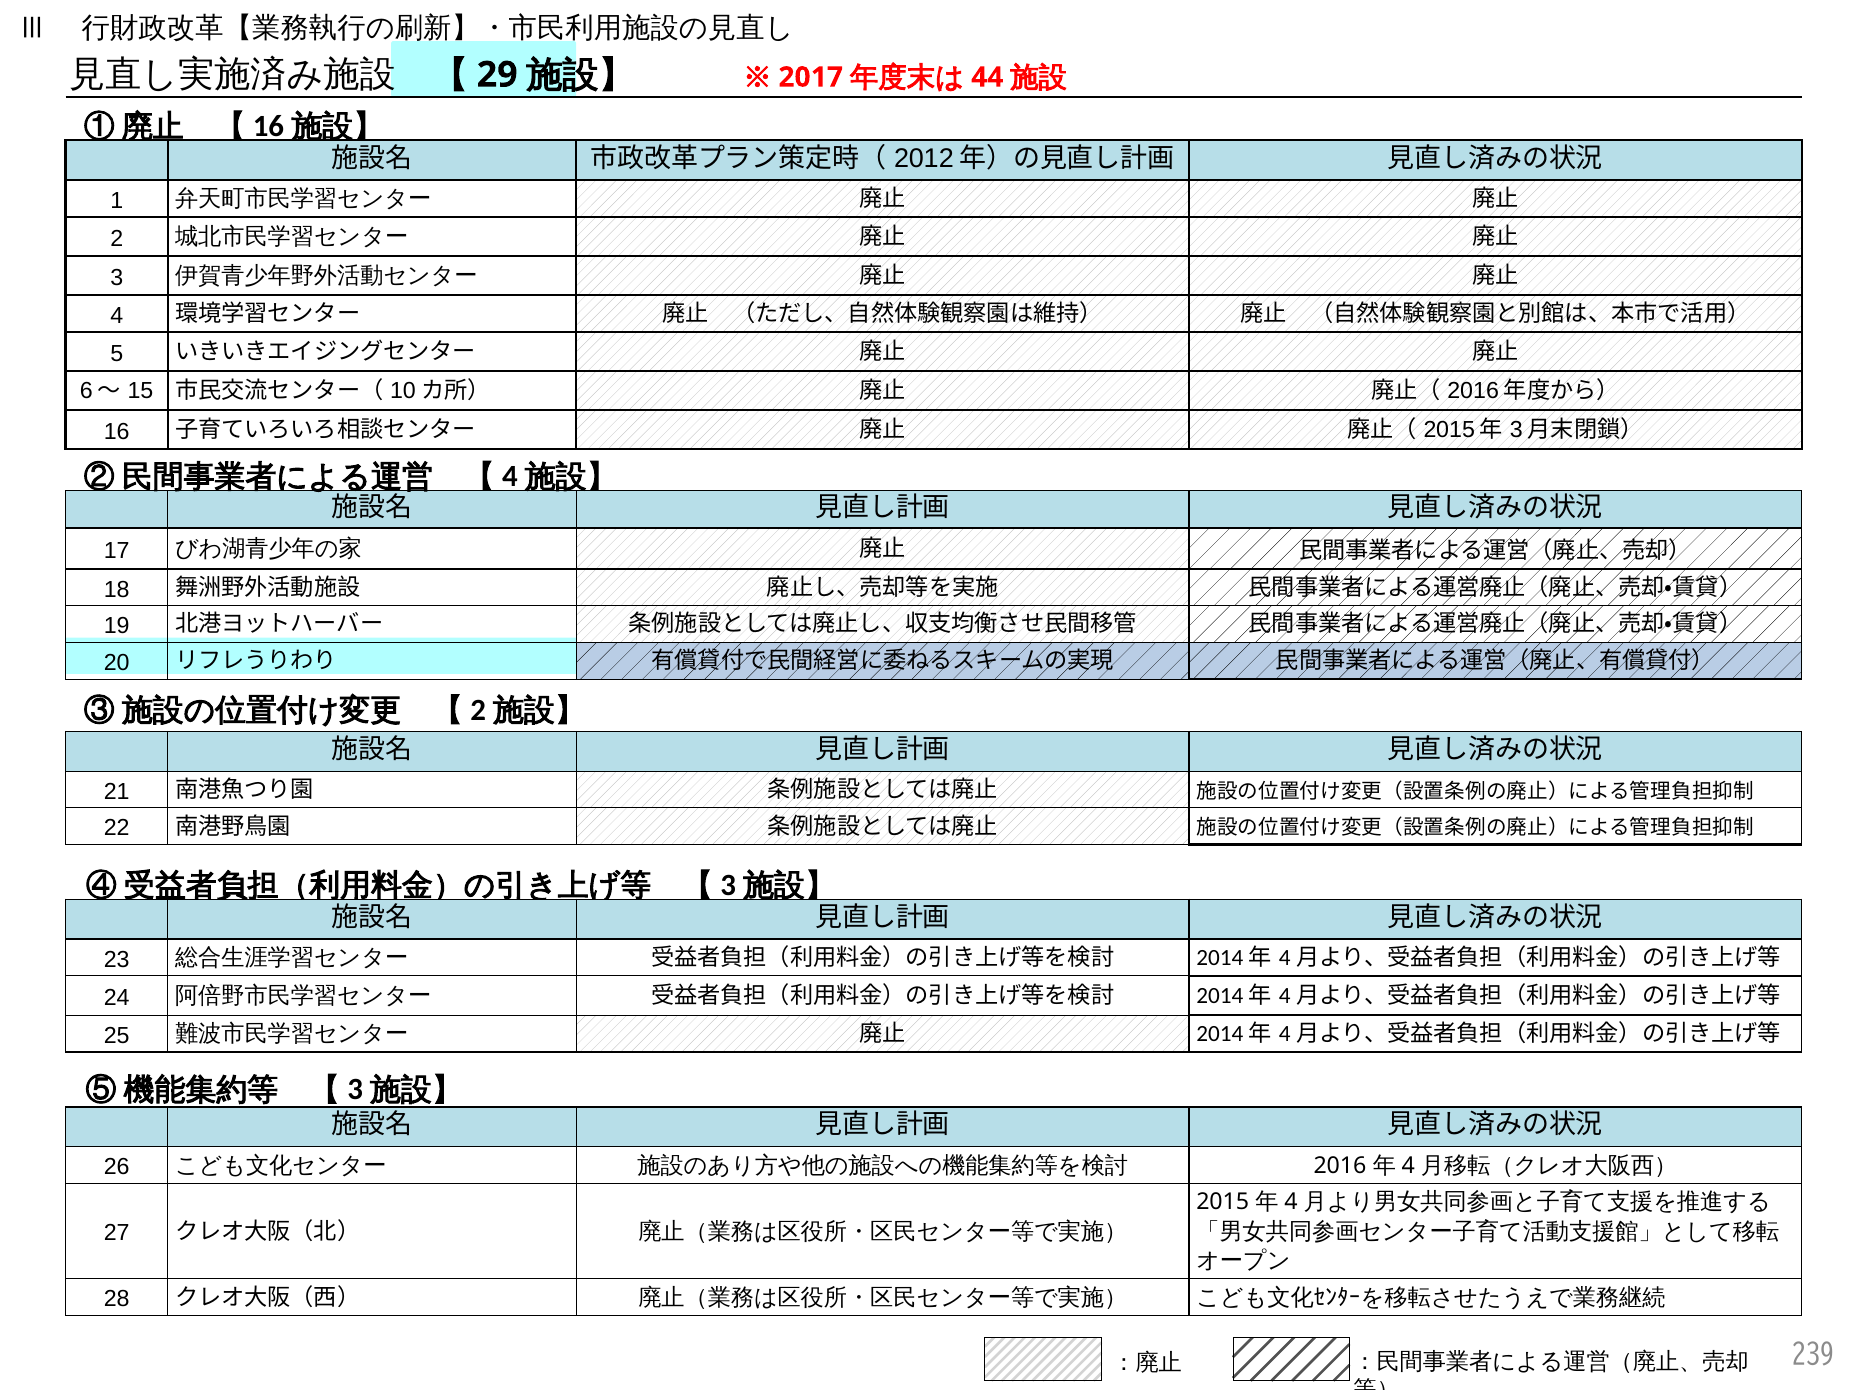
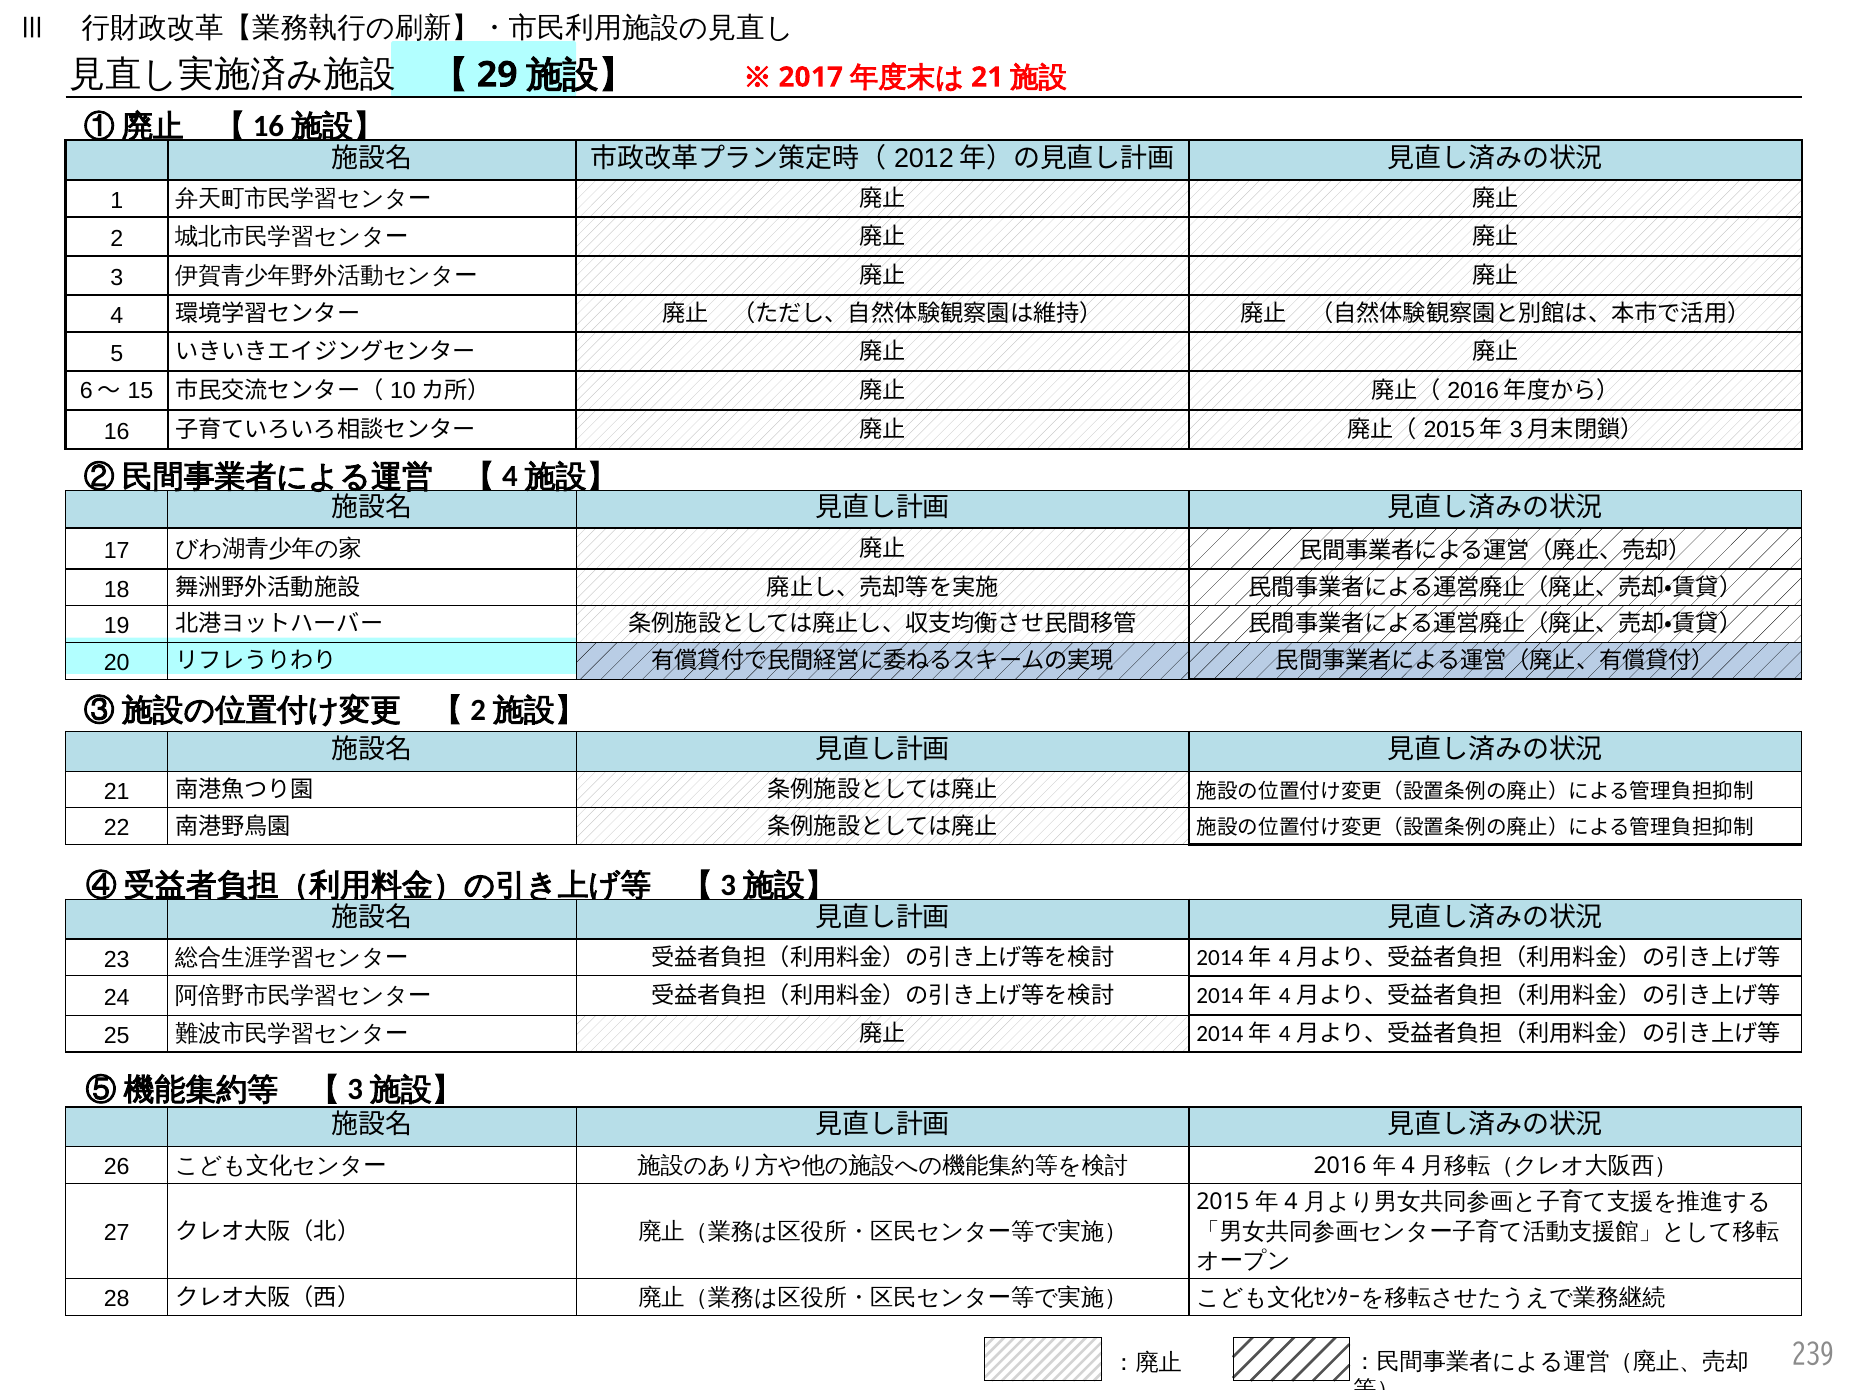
44: 44 -> 21 (987, 77)
